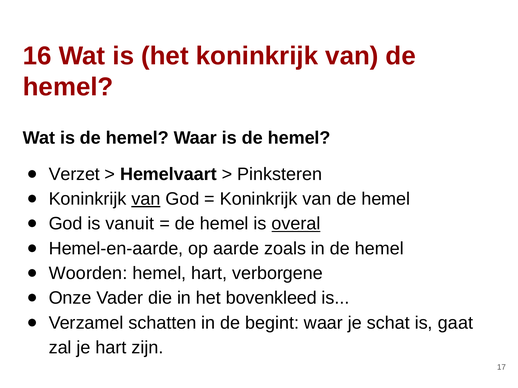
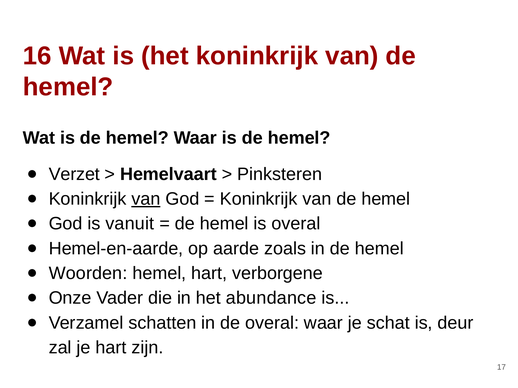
overal underline: present -> none (296, 224)
bovenkleed: bovenkleed -> abundance (271, 298)
de begint: begint -> overal (272, 323)
gaat: gaat -> deur (456, 323)
